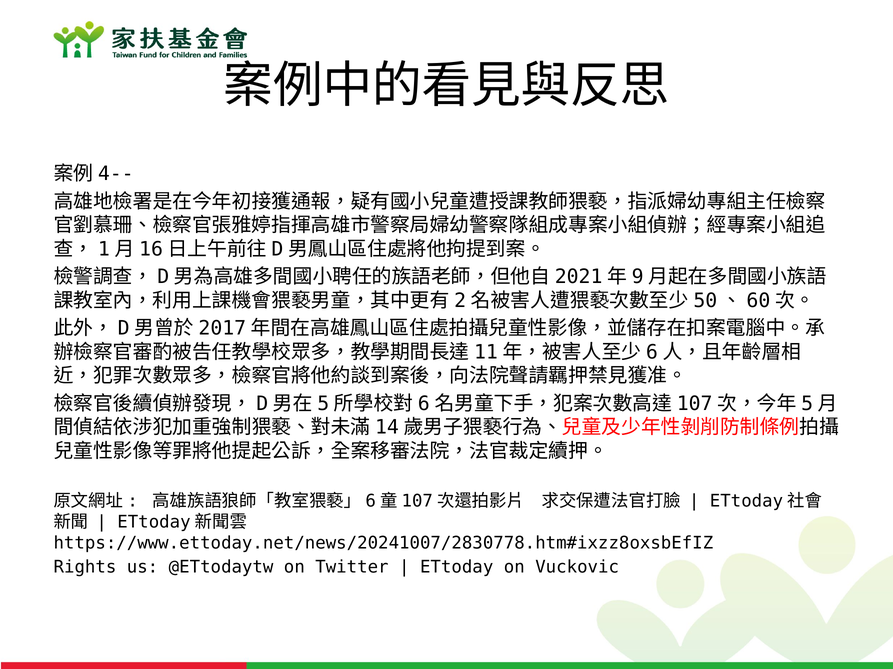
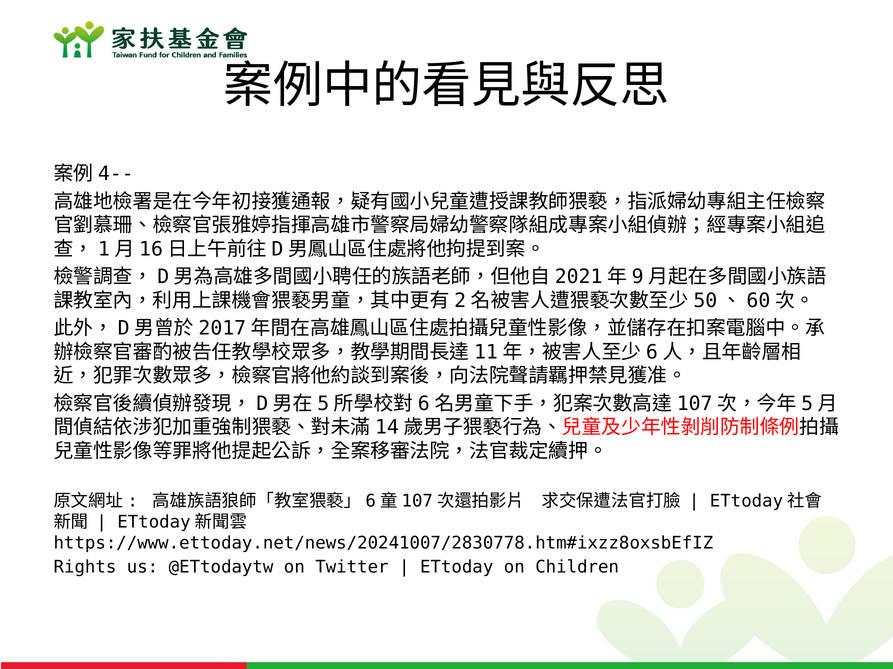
Vuckovic: Vuckovic -> Children (577, 568)
